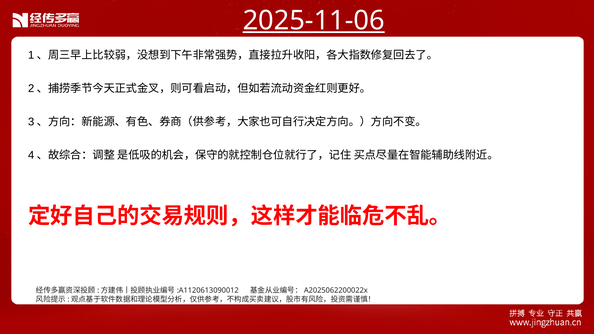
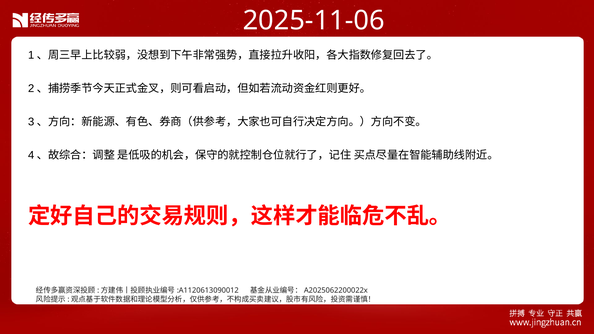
2025-11-06 underline: present -> none (314, 20)
